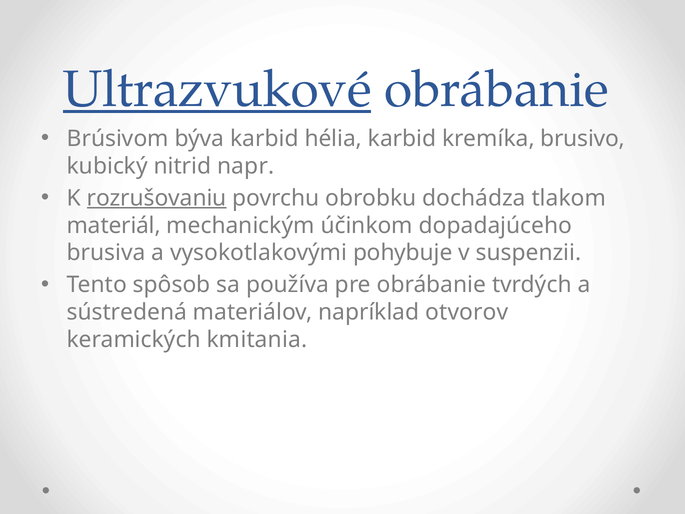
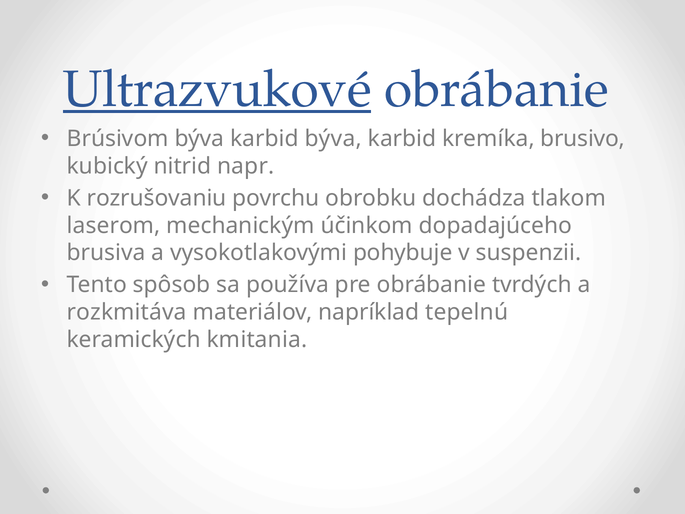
karbid hélia: hélia -> býva (333, 139)
rozrušovaniu underline: present -> none (157, 198)
materiál: materiál -> laserom (114, 225)
sústredená: sústredená -> rozkmitáva (127, 312)
otvorov: otvorov -> tepelnú (467, 312)
